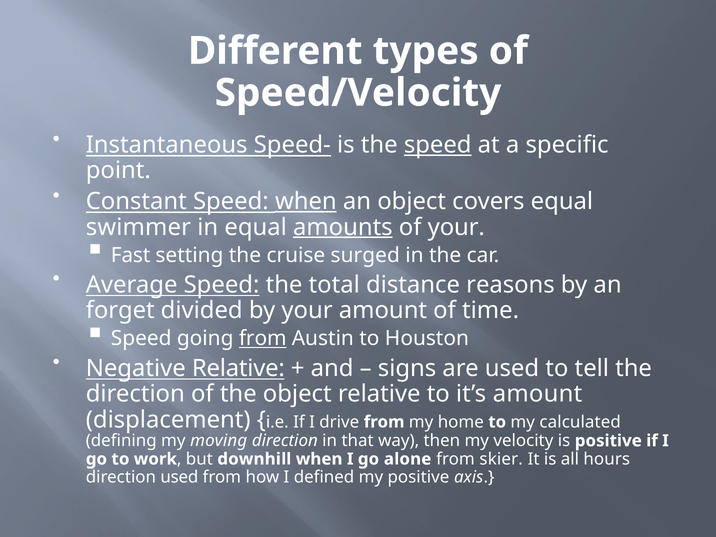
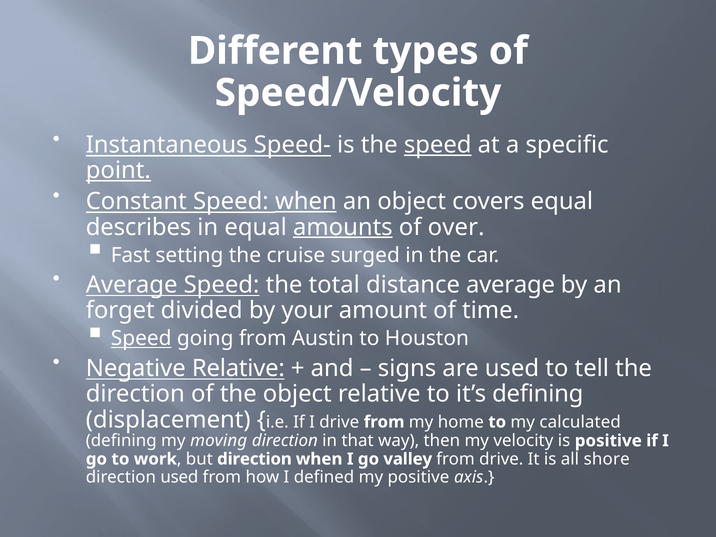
point underline: none -> present (118, 171)
swimmer: swimmer -> describes (139, 227)
of your: your -> over (456, 227)
distance reasons: reasons -> average (511, 285)
Speed underline: none -> present (141, 339)
from underline: present -> none (263, 339)
it’s amount: amount -> defining (538, 394)
but downhill: downhill -> direction (254, 459)
alone: alone -> valley (408, 459)
from skier: skier -> drive (501, 459)
hours: hours -> shore (607, 459)
